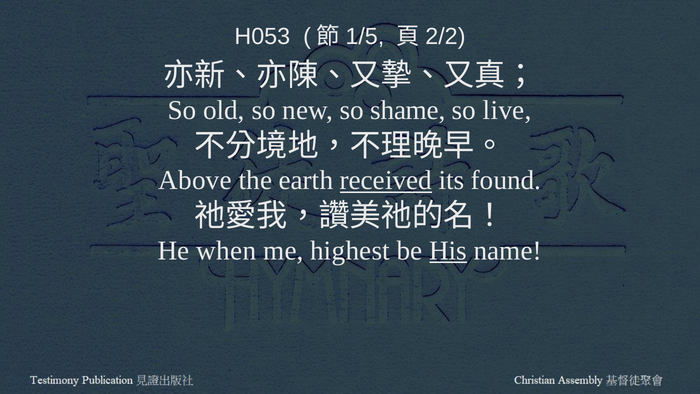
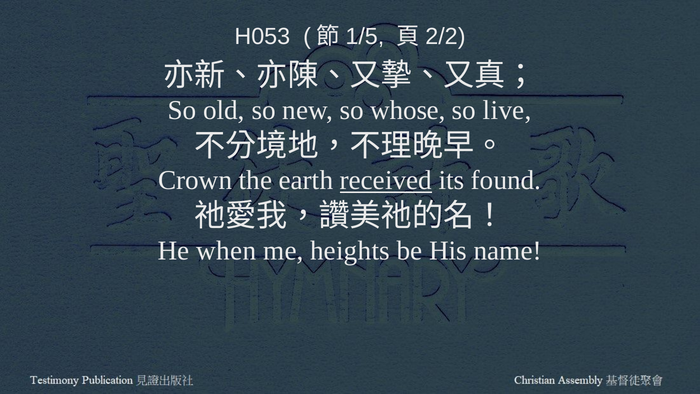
shame: shame -> whose (408, 110)
Above: Above -> Crown (195, 180)
highest: highest -> heights (350, 250)
His underline: present -> none (448, 250)
